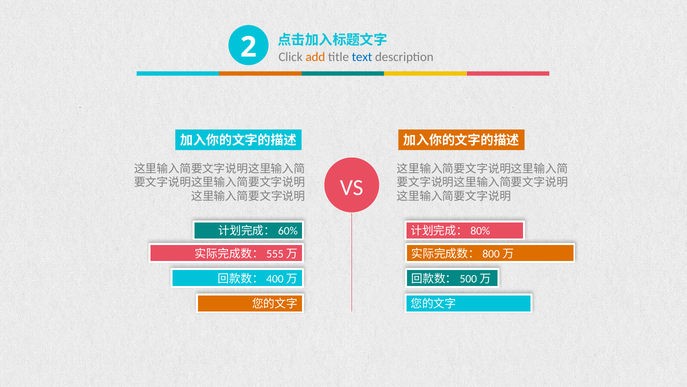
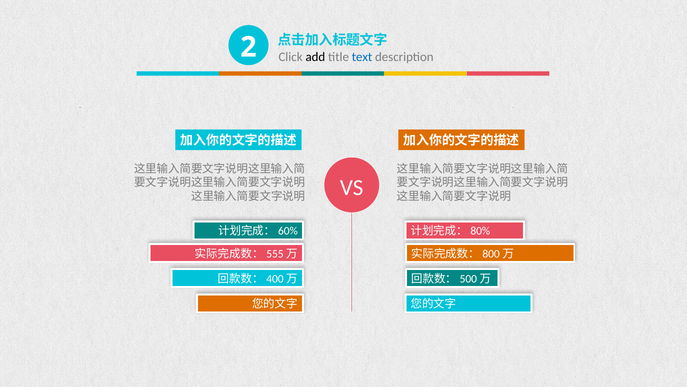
add colour: orange -> black (315, 57)
